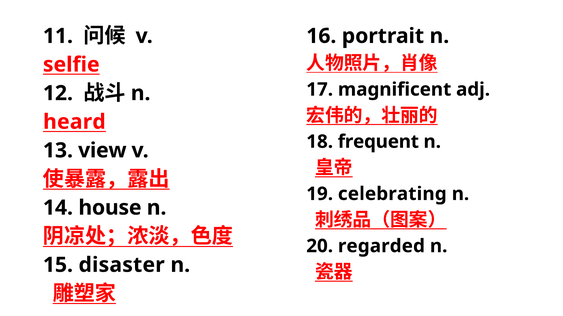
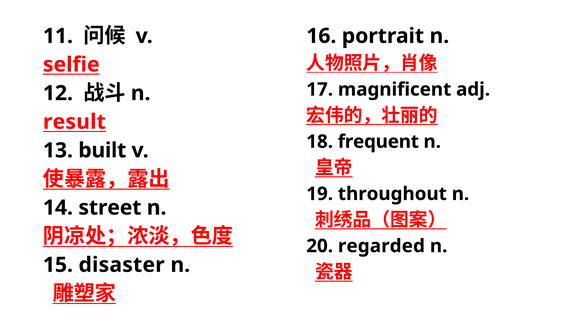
heard: heard -> result (74, 122)
view: view -> built (102, 151)
celebrating: celebrating -> throughout (392, 194)
house: house -> street (110, 208)
